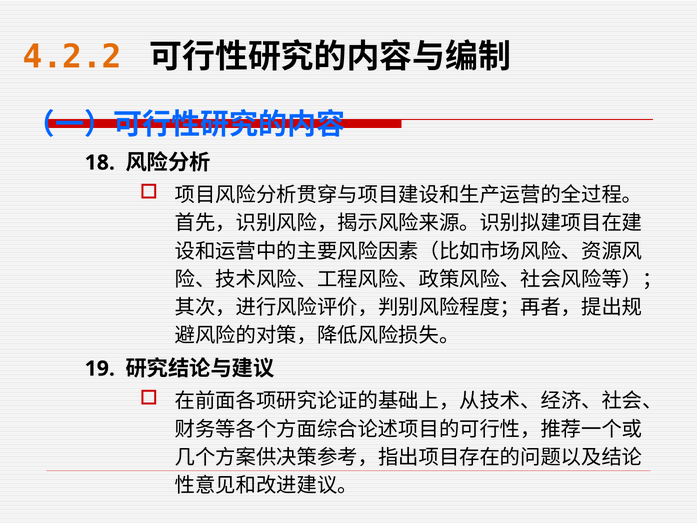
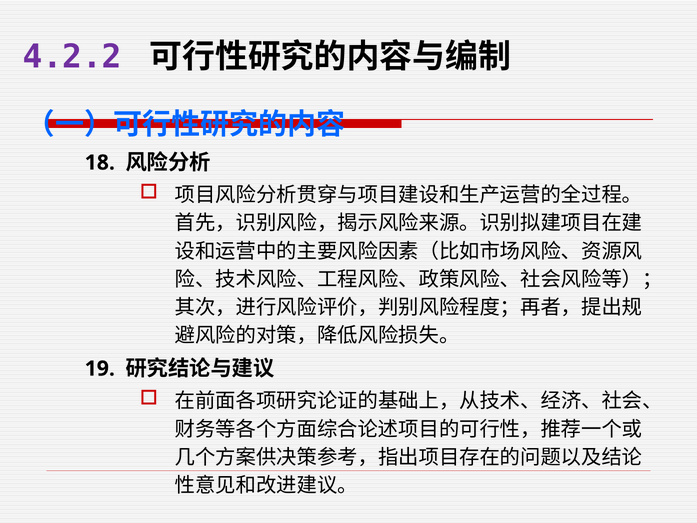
4.2.2 colour: orange -> purple (72, 57)
